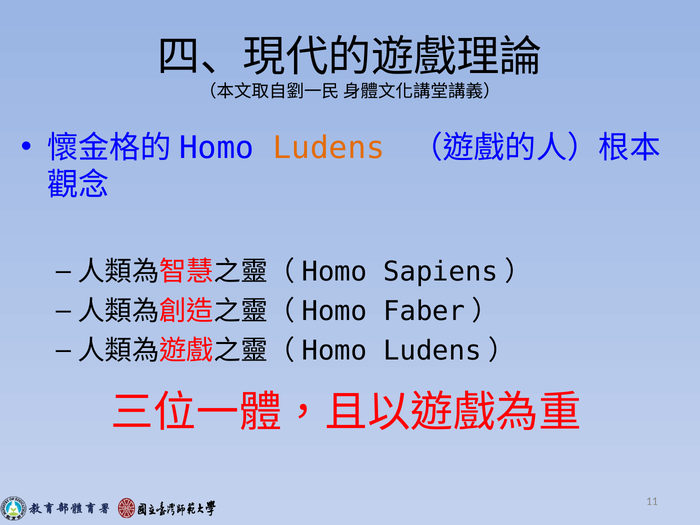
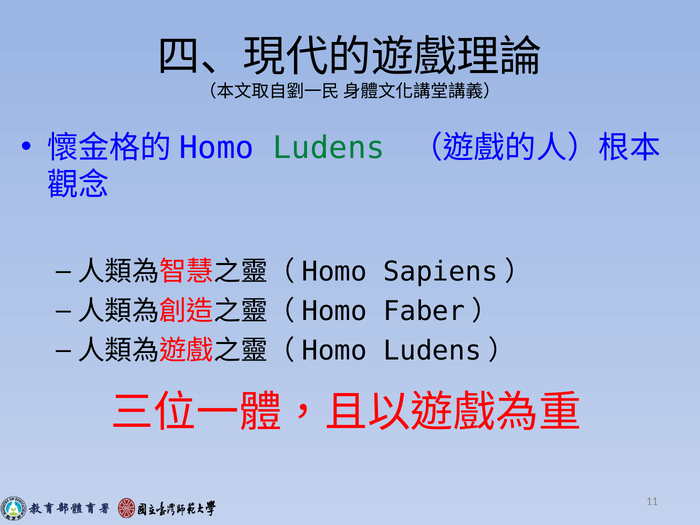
Ludens colour: orange -> green (329, 148)
